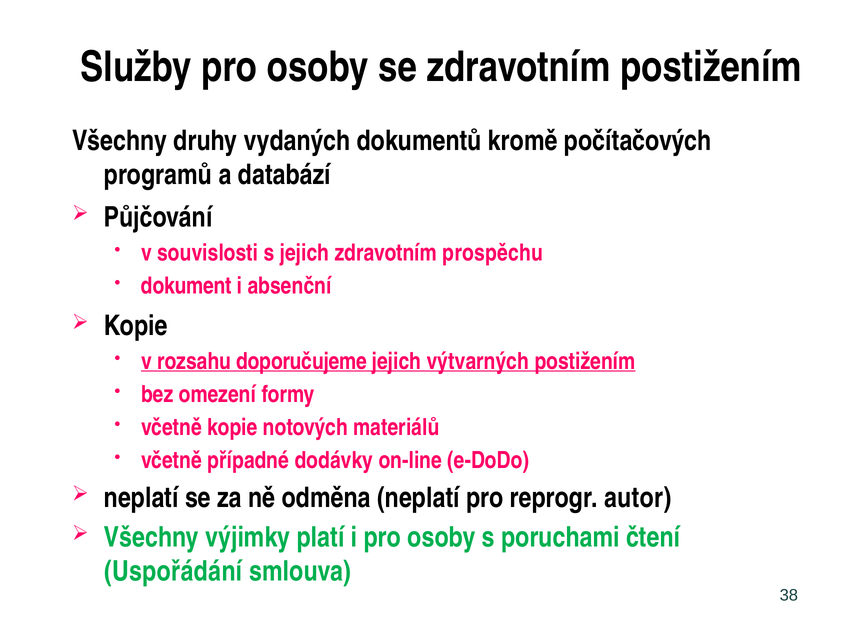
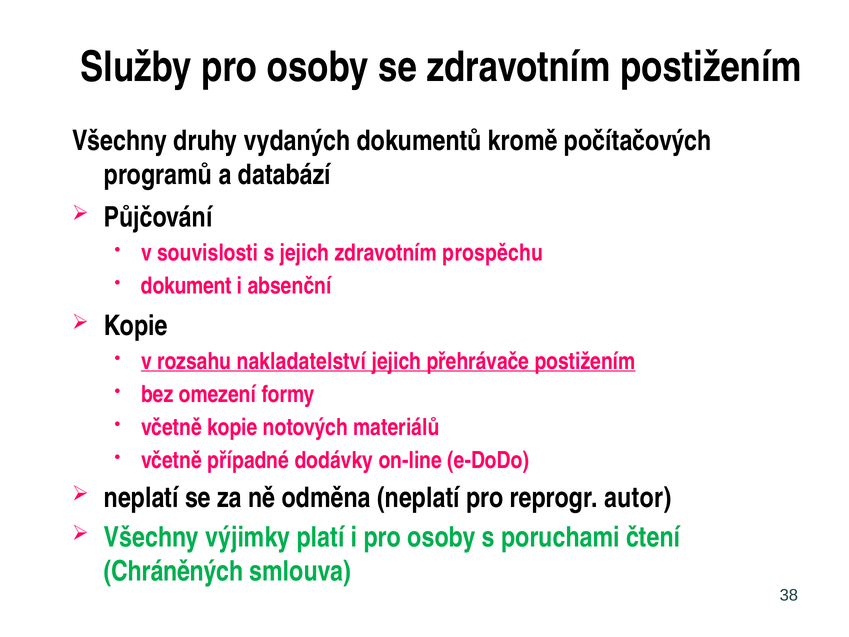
doporučujeme: doporučujeme -> nakladatelství (301, 361)
výtvarných: výtvarných -> přehrávače (478, 361)
Uspořádání: Uspořádání -> Chráněných (174, 571)
